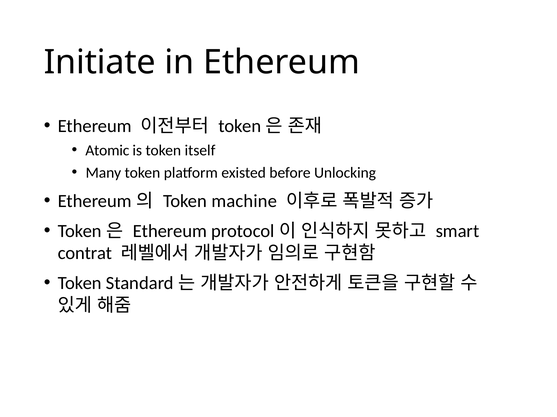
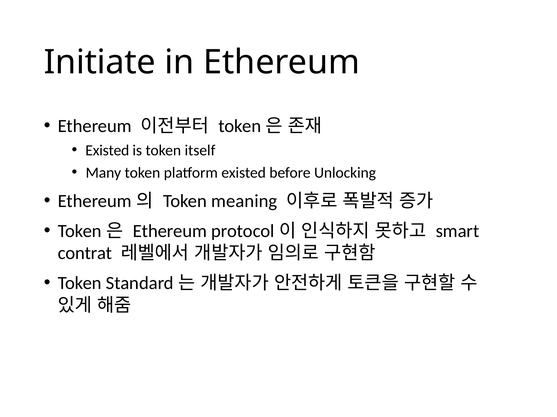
Atomic: Atomic -> Existed (107, 151)
machine: machine -> meaning (244, 201)
